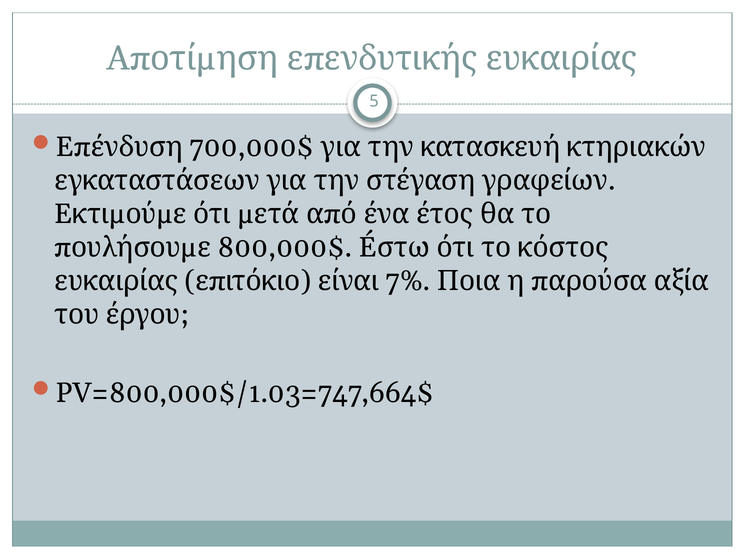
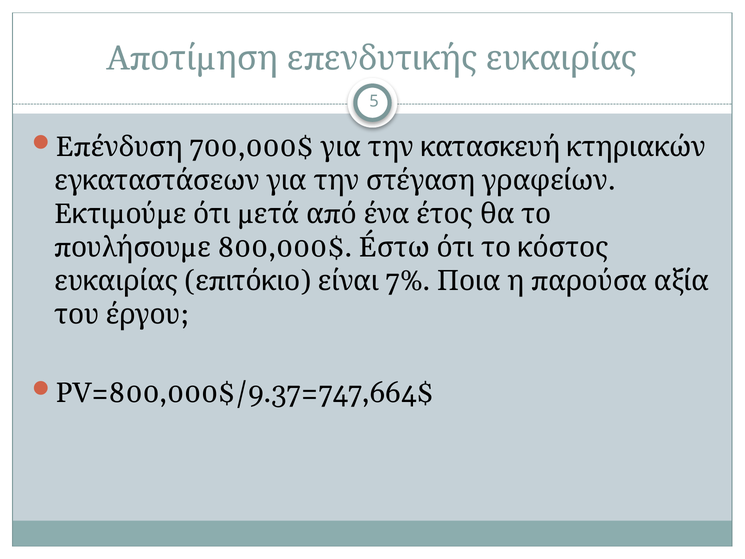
PV=800,000$/1.03=747,664$: PV=800,000$/1.03=747,664$ -> PV=800,000$/9.37=747,664$ (245, 393)
